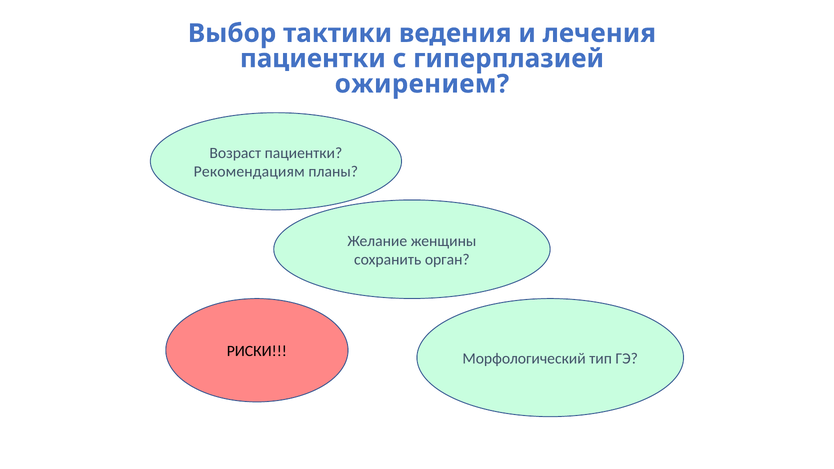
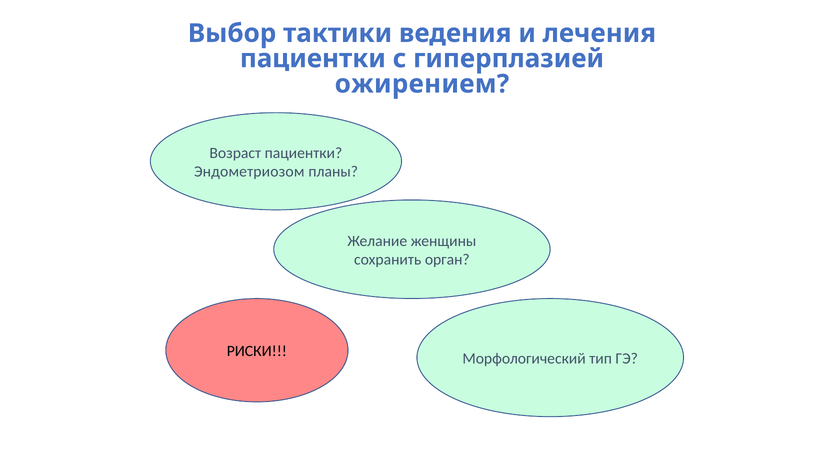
Рекомендациям: Рекомендациям -> Эндометриозом (249, 172)
